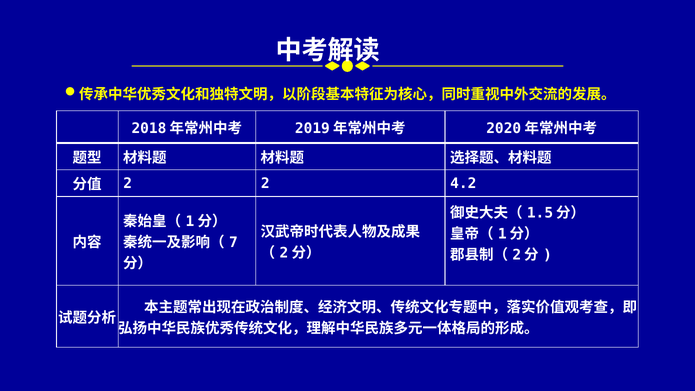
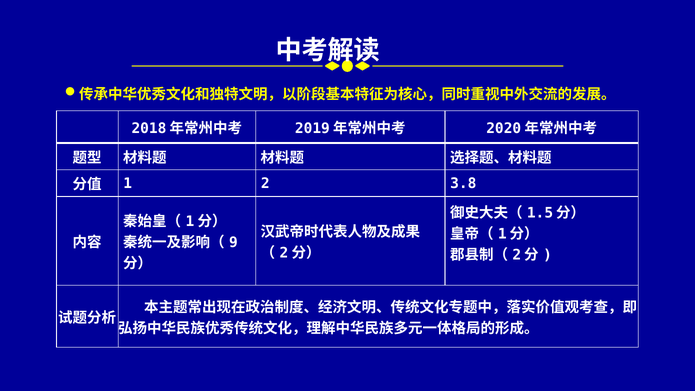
2: 2 -> 1 (128, 183)
4.2: 4.2 -> 3.8 (463, 183)
7: 7 -> 9 (233, 242)
